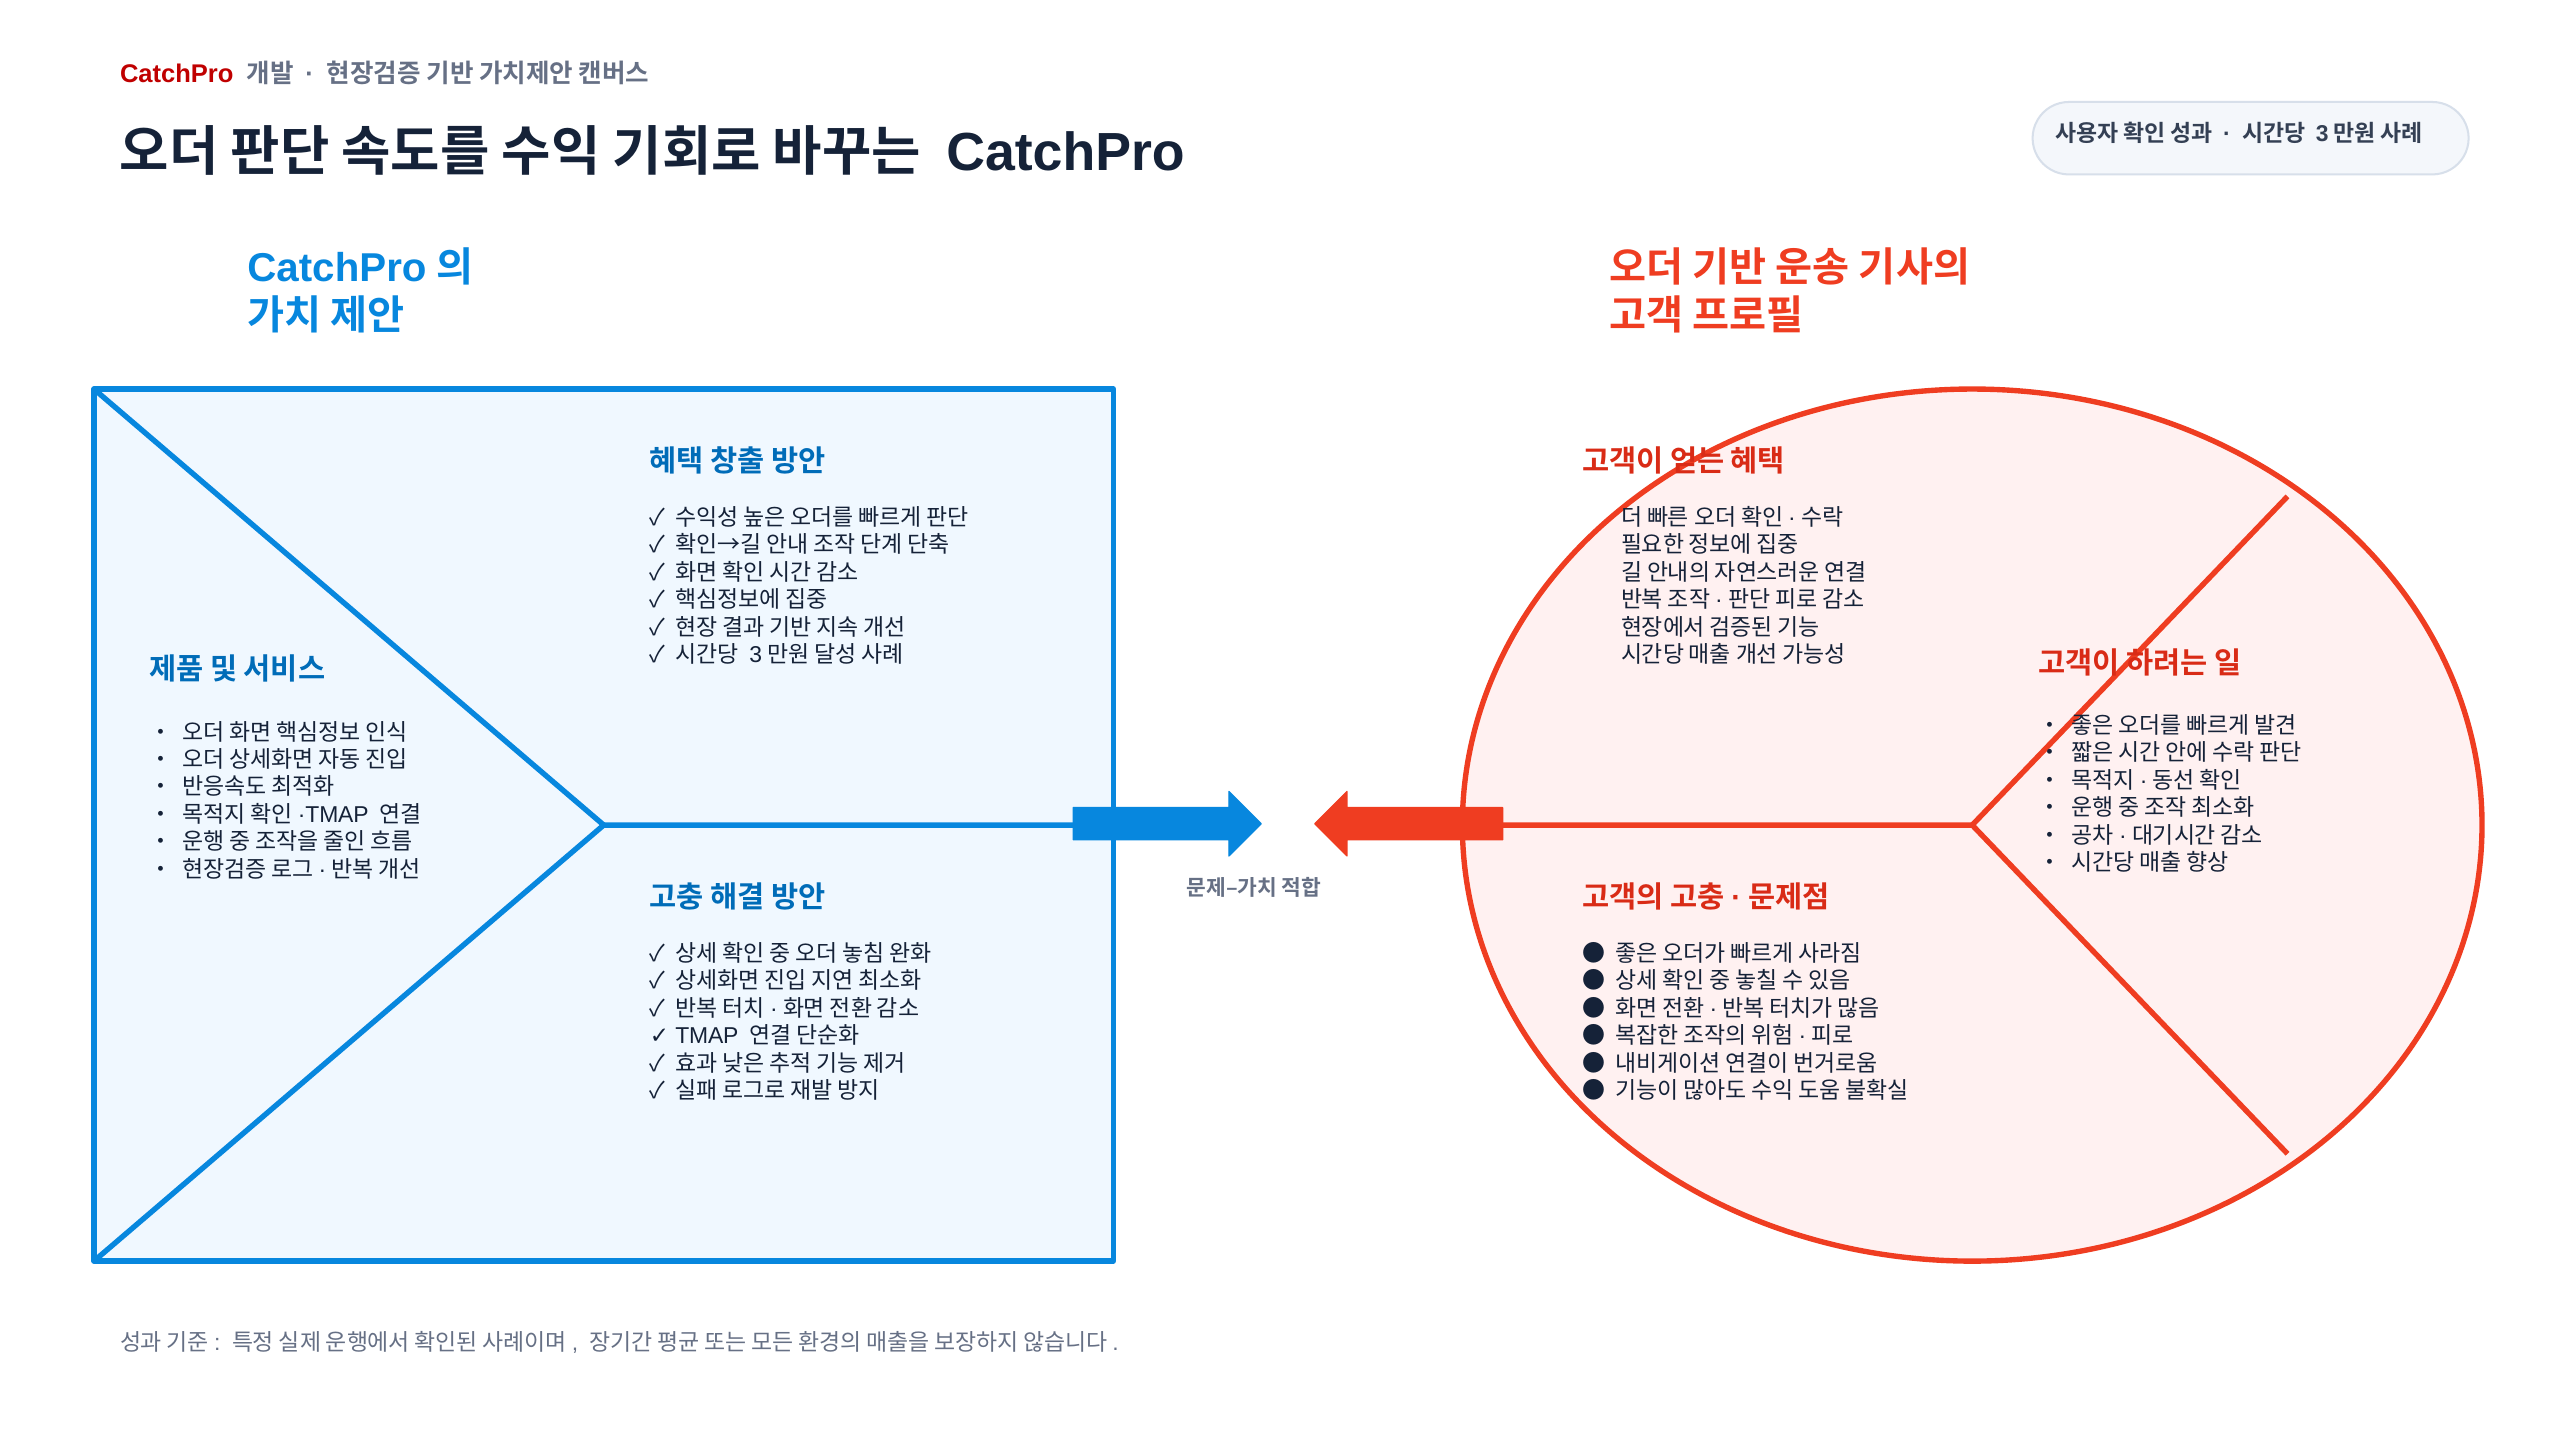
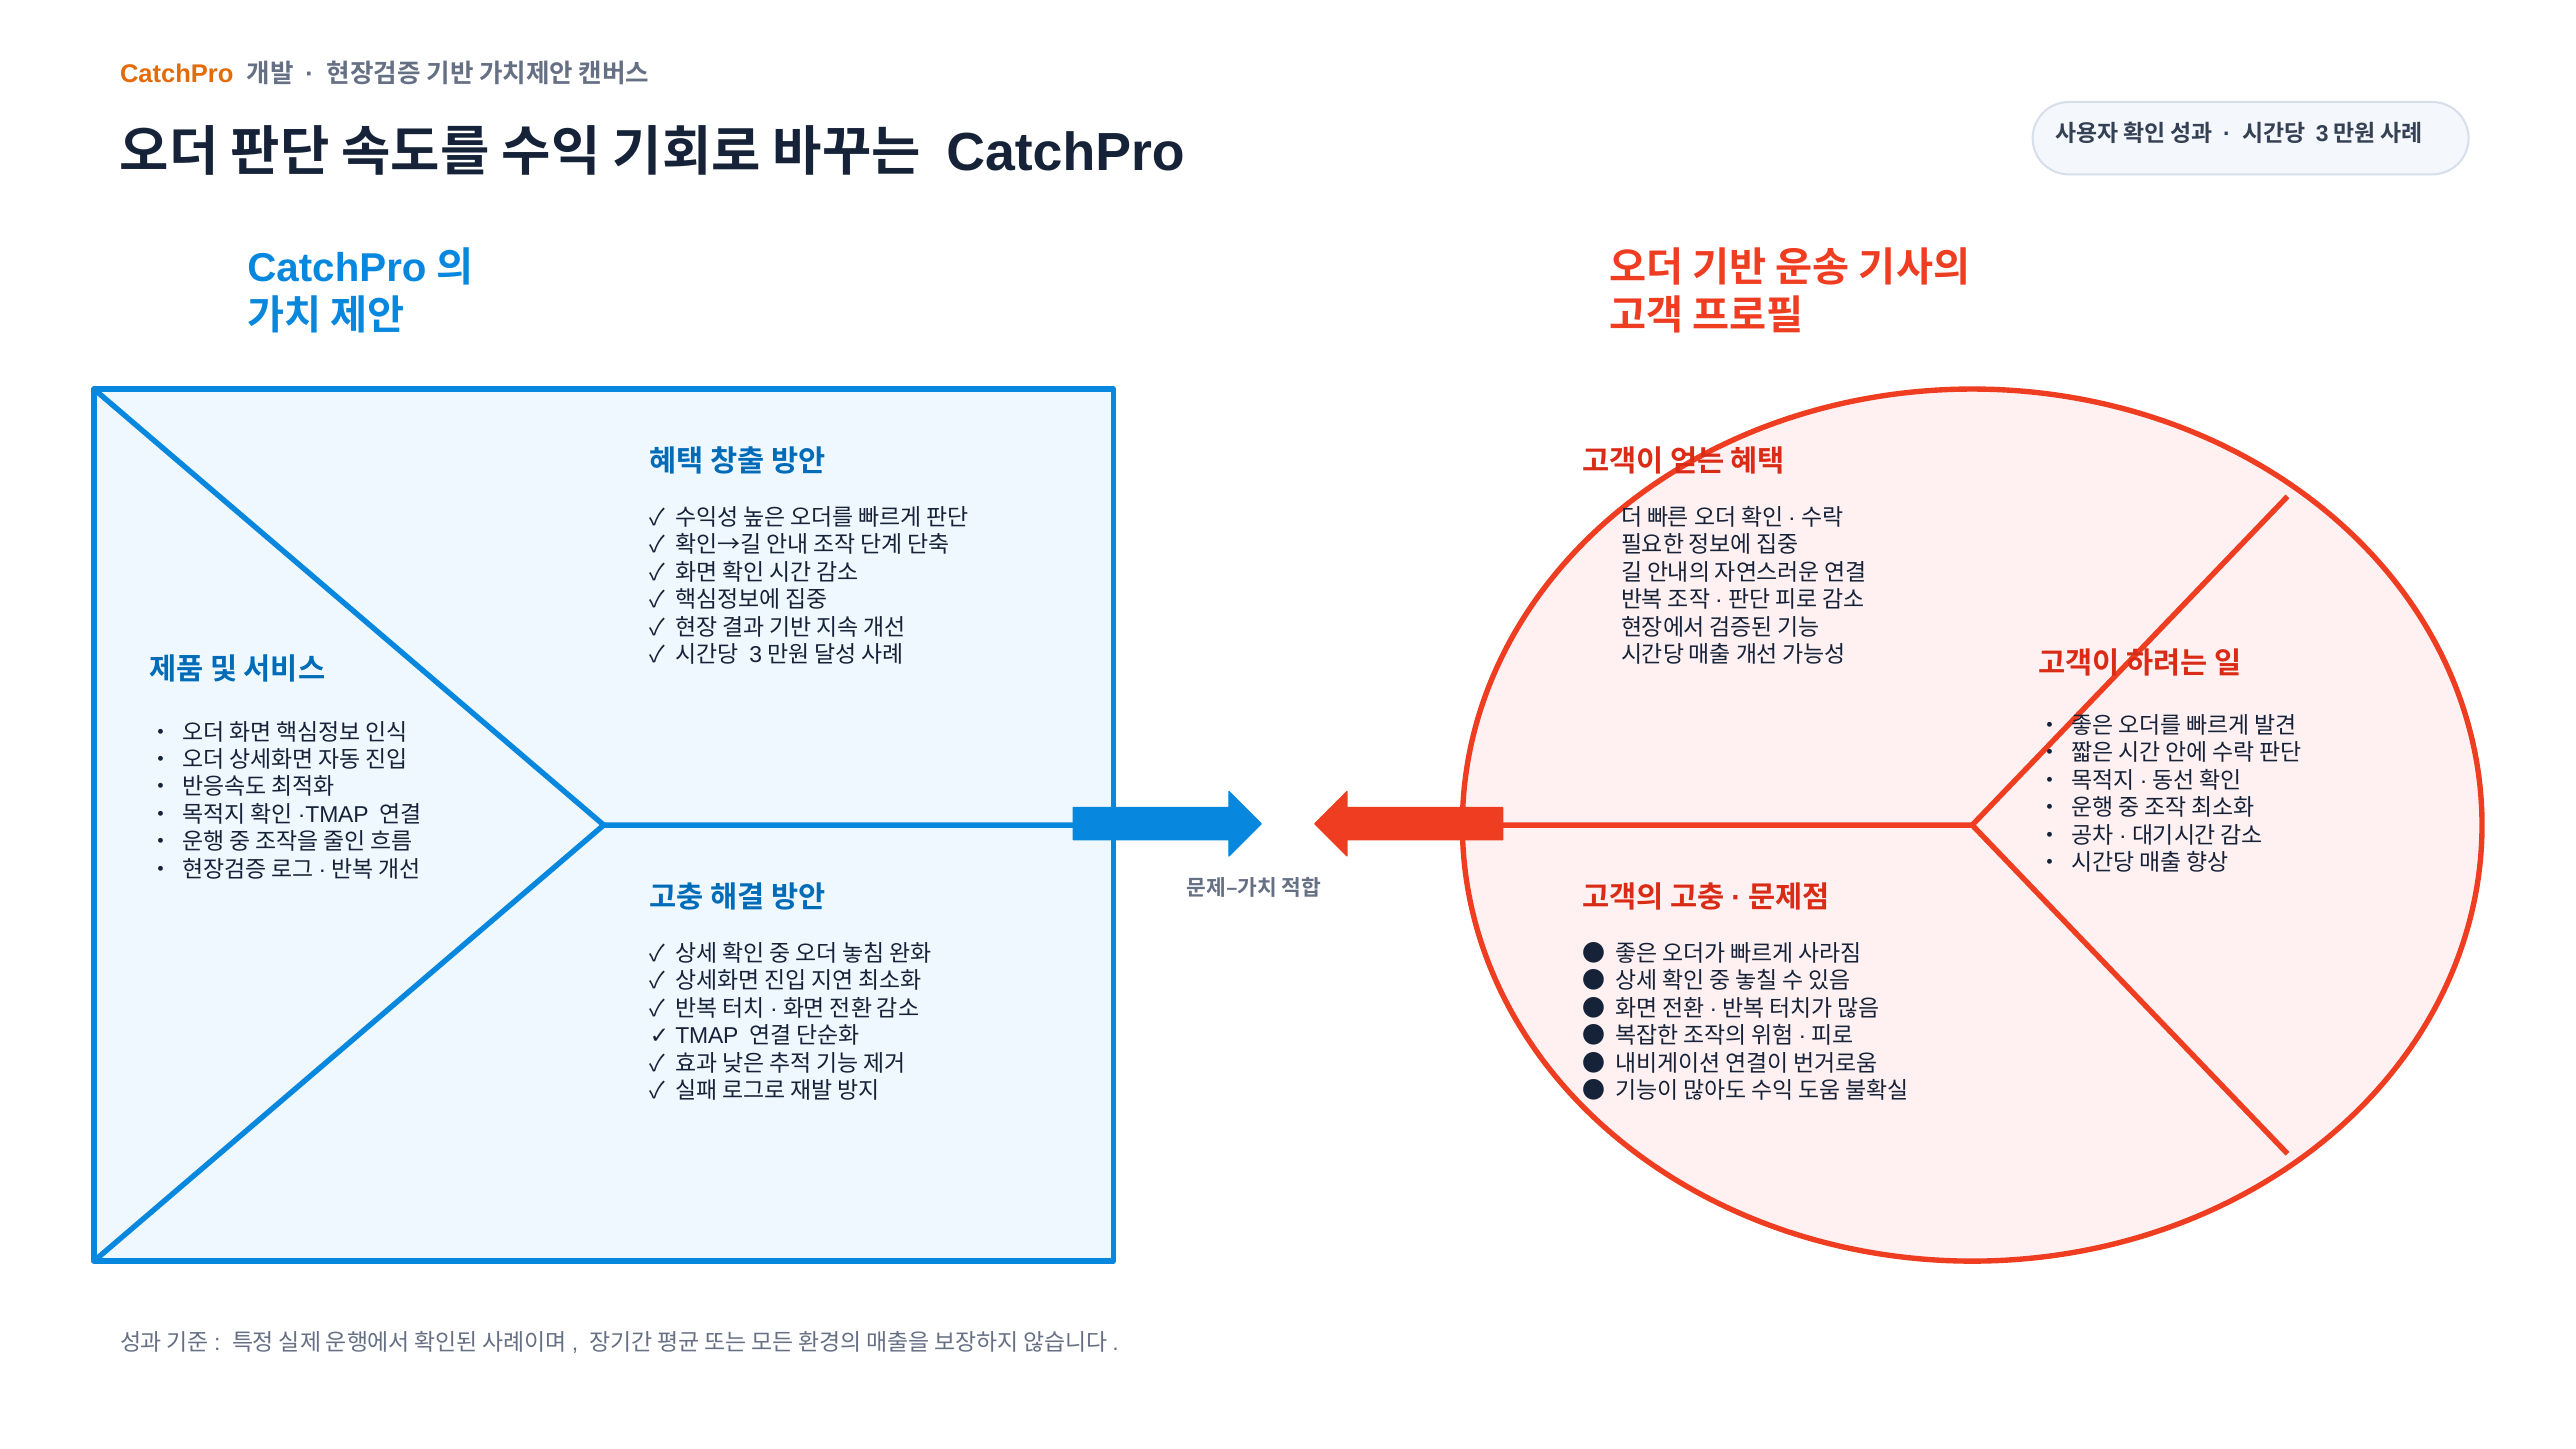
CatchPro colour: red -> orange (177, 74)
